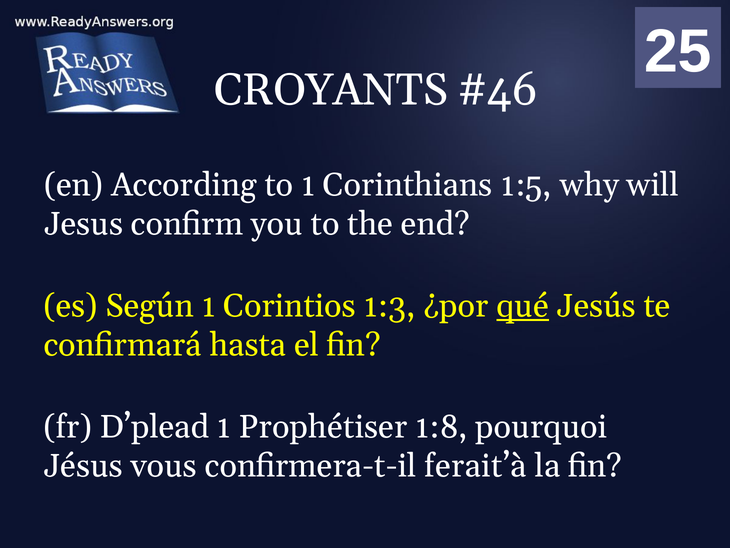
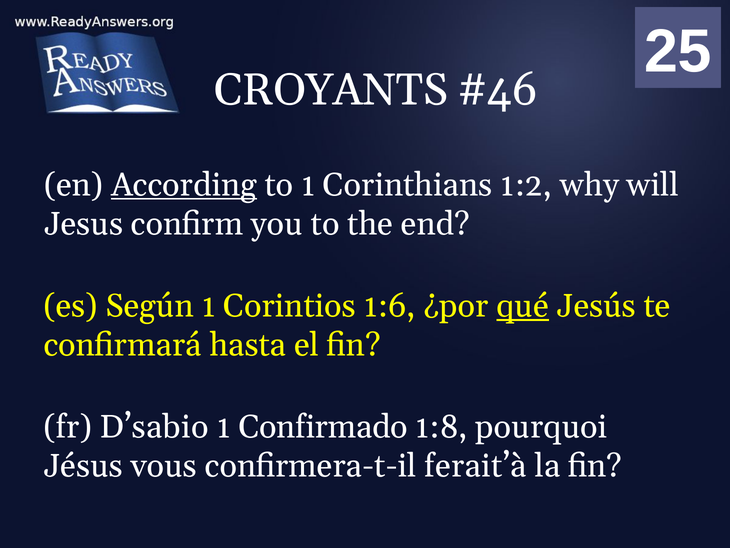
According underline: none -> present (184, 185)
1:5: 1:5 -> 1:2 (526, 185)
1:3: 1:3 -> 1:6 (390, 306)
D’plead: D’plead -> D’sabio (154, 427)
Prophétiser: Prophétiser -> Confirmado (323, 427)
